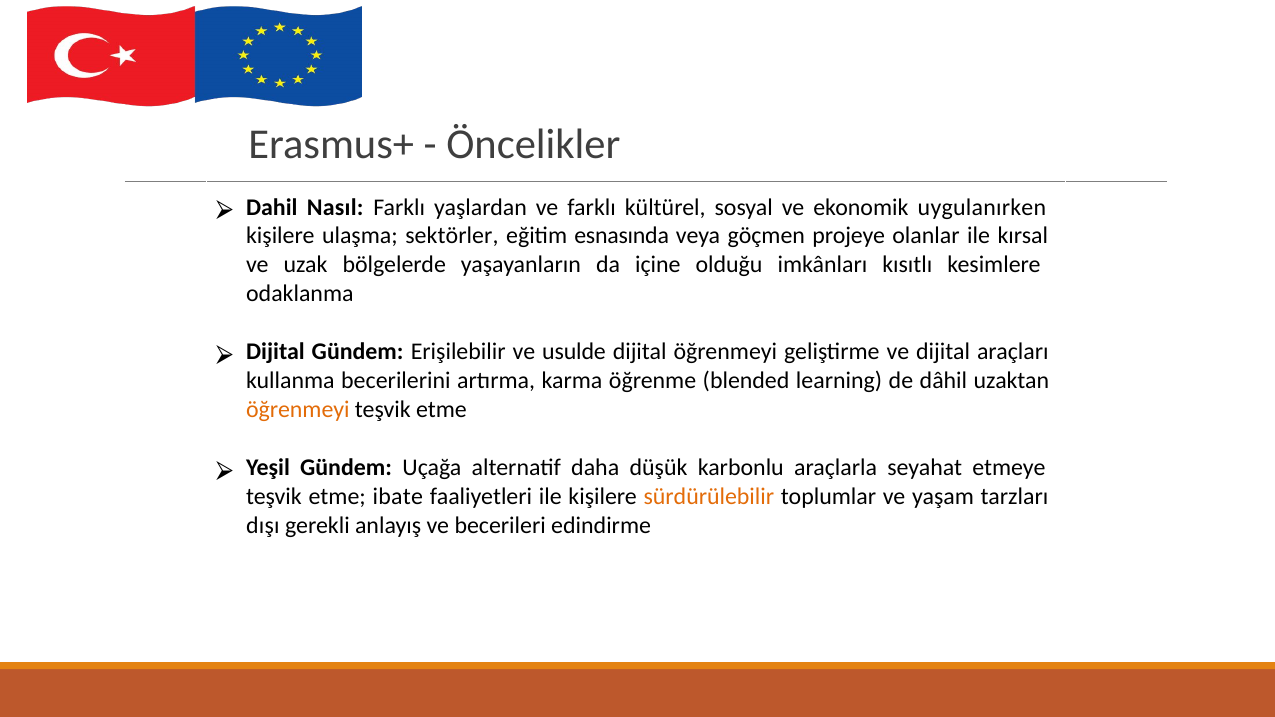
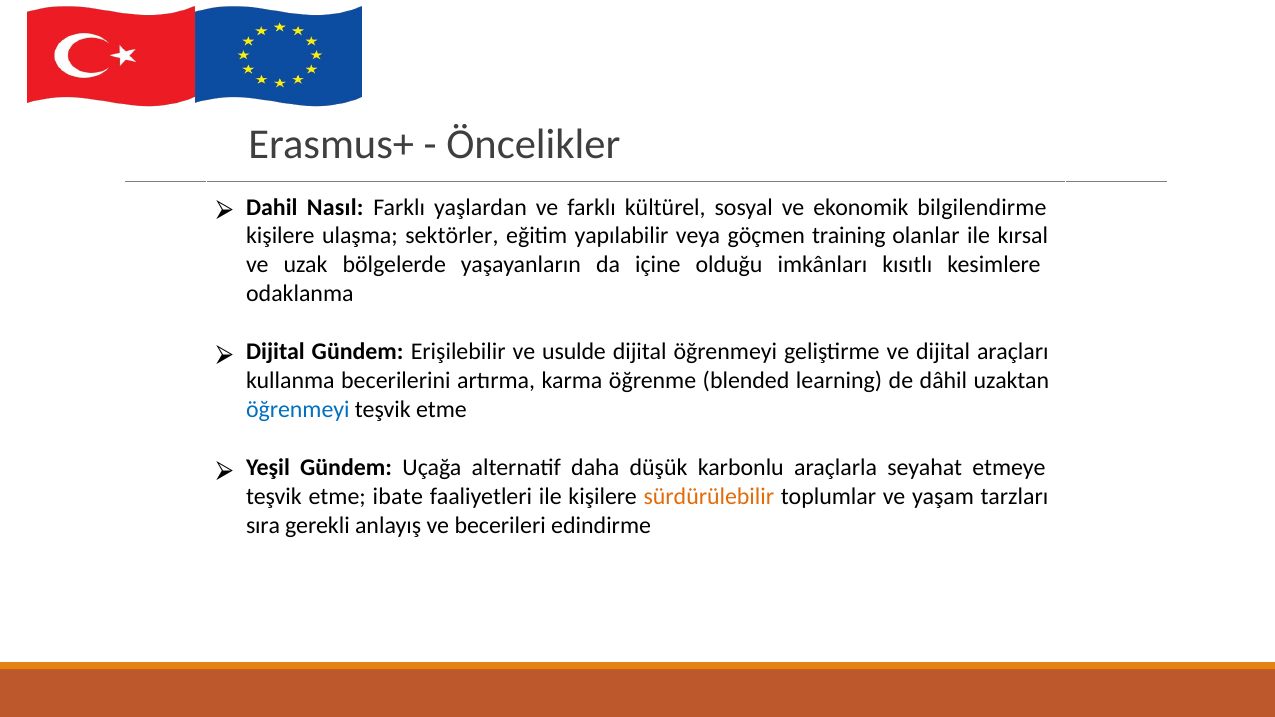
uygulanırken: uygulanırken -> bilgilendirme (982, 207)
esnasında: esnasında -> yapılabilir (622, 236)
projeye: projeye -> training (849, 236)
öğrenmeyi colour: orange -> blue (298, 409)
dışı: dışı -> sıra (263, 525)
